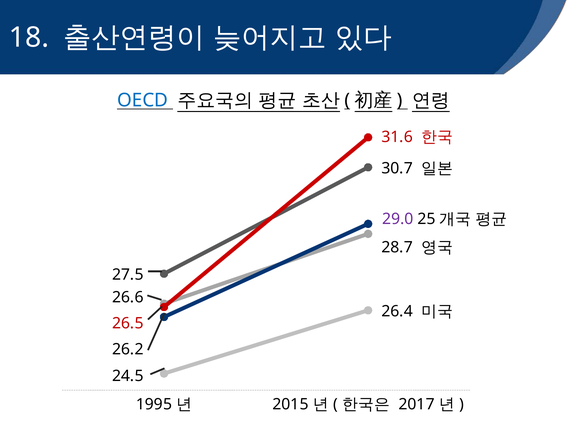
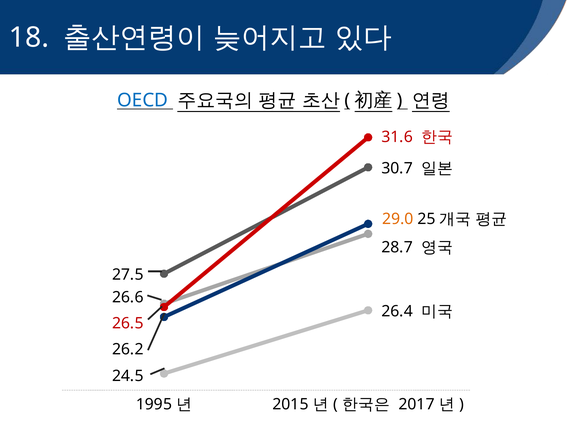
29.0 colour: purple -> orange (398, 219)
